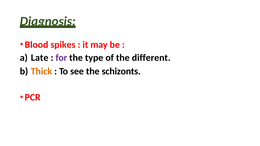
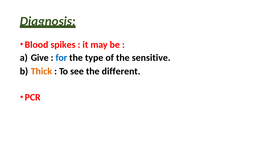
Late: Late -> Give (40, 58)
for colour: purple -> blue (61, 58)
different: different -> sensitive (151, 58)
schizonts: schizonts -> different (121, 71)
